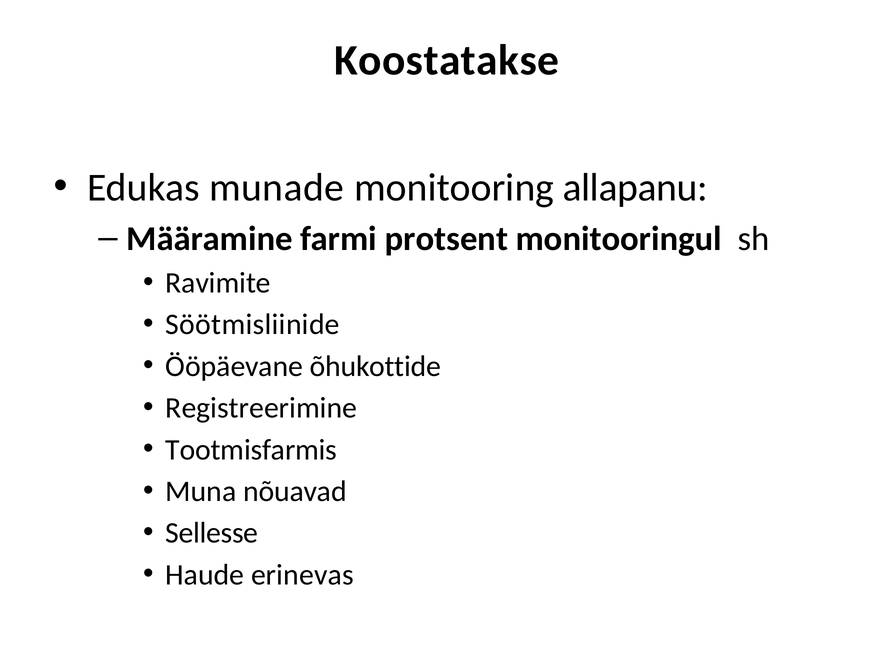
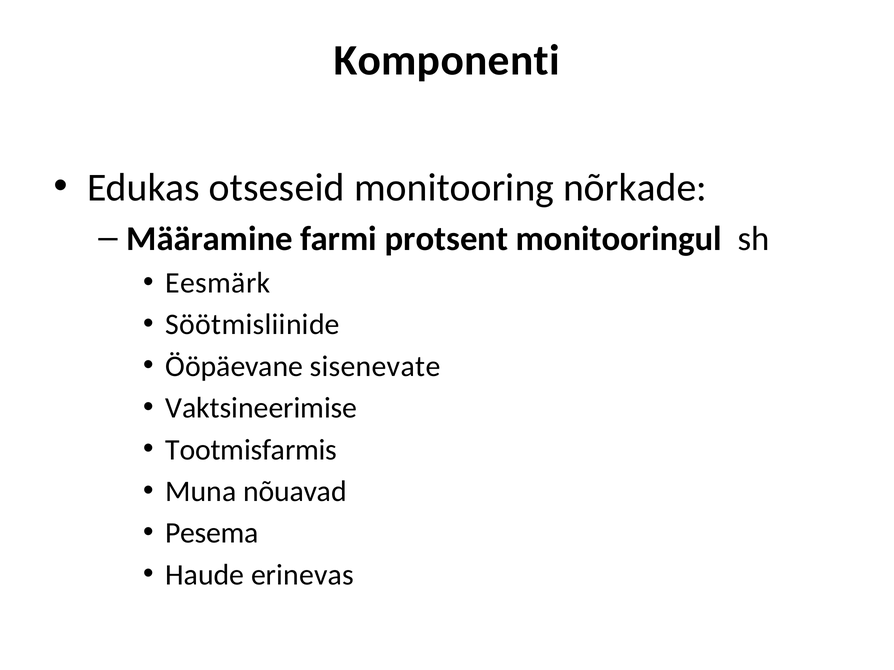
Koostatakse: Koostatakse -> Komponenti (447, 60)
munade: munade -> otseseid (277, 188)
allapanu: allapanu -> nõrkade (635, 188)
Ravimite: Ravimite -> Eesmärk (218, 283)
õhukottide: õhukottide -> sisenevate (375, 367)
Registreerimine: Registreerimine -> Vaktsineerimise (261, 408)
Sellesse: Sellesse -> Pesema (212, 533)
